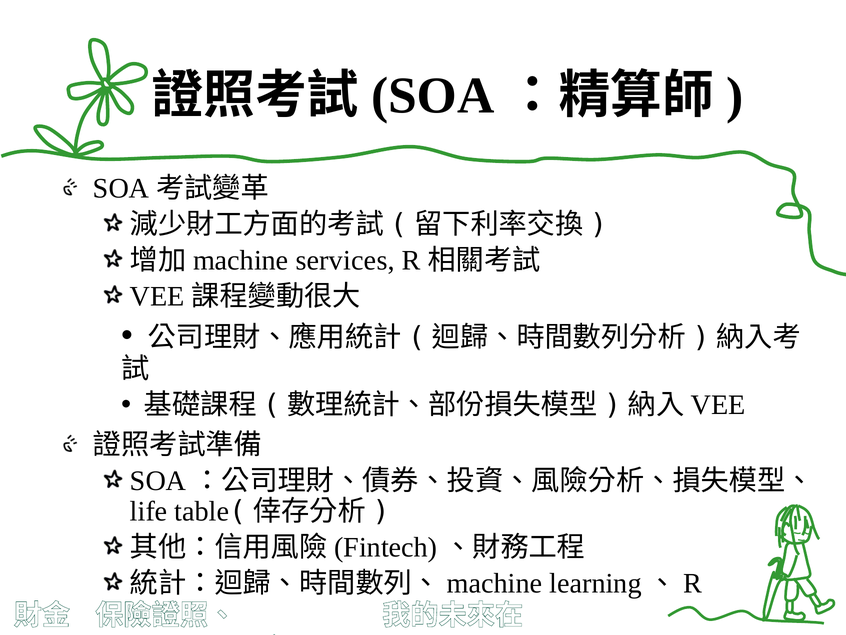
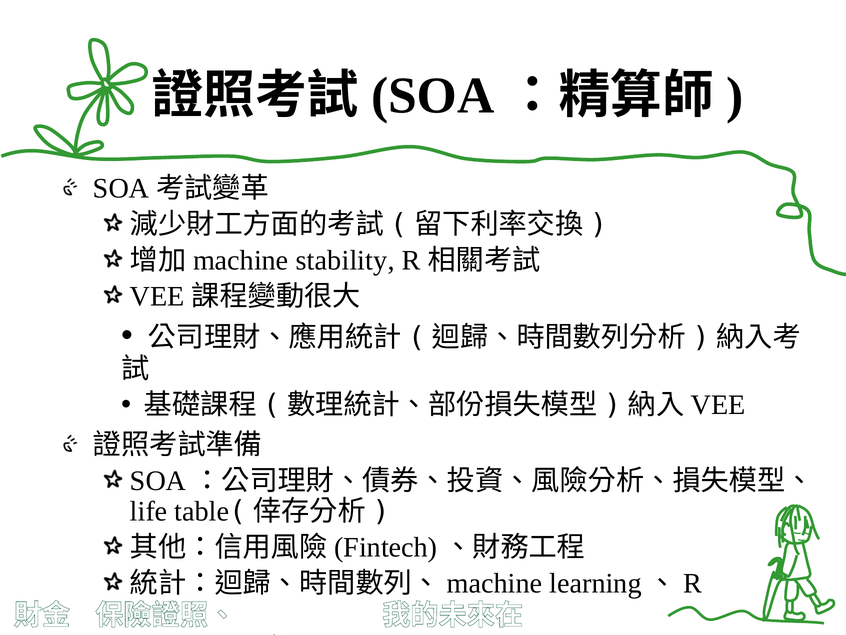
services: services -> stability (345, 260)
